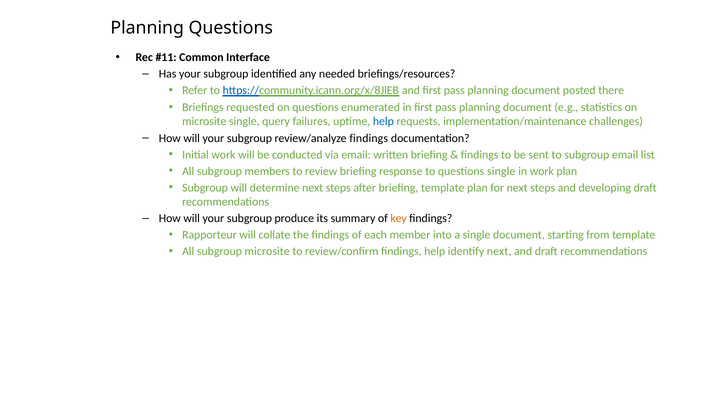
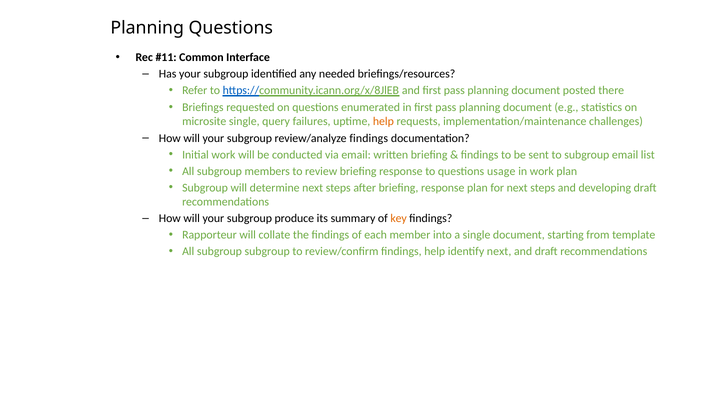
help colour: blue -> orange (383, 122)
questions single: single -> usage (501, 171)
after briefing template: template -> response (443, 188)
subgroup microsite: microsite -> subgroup (267, 251)
